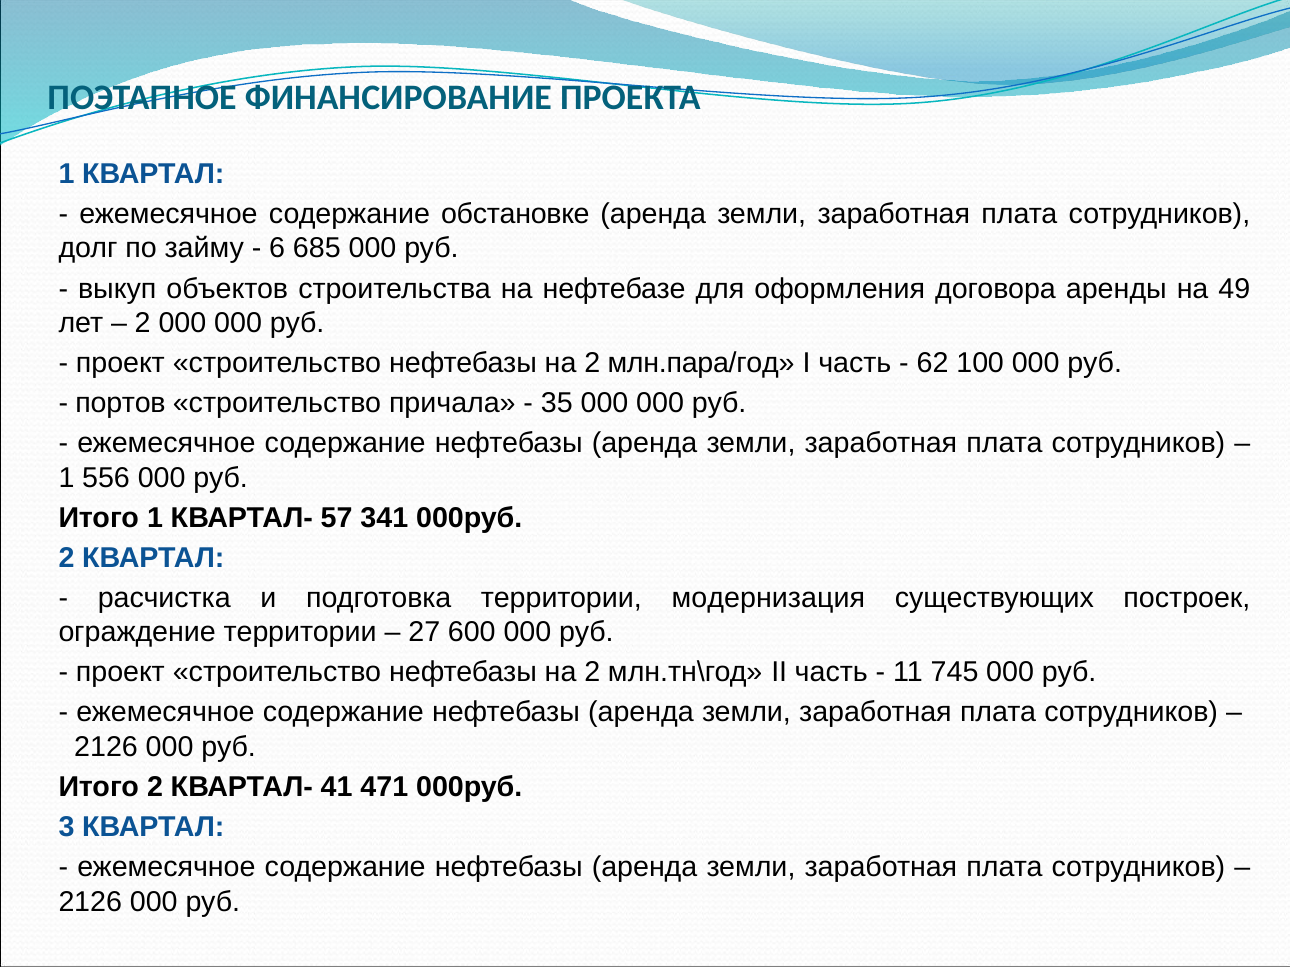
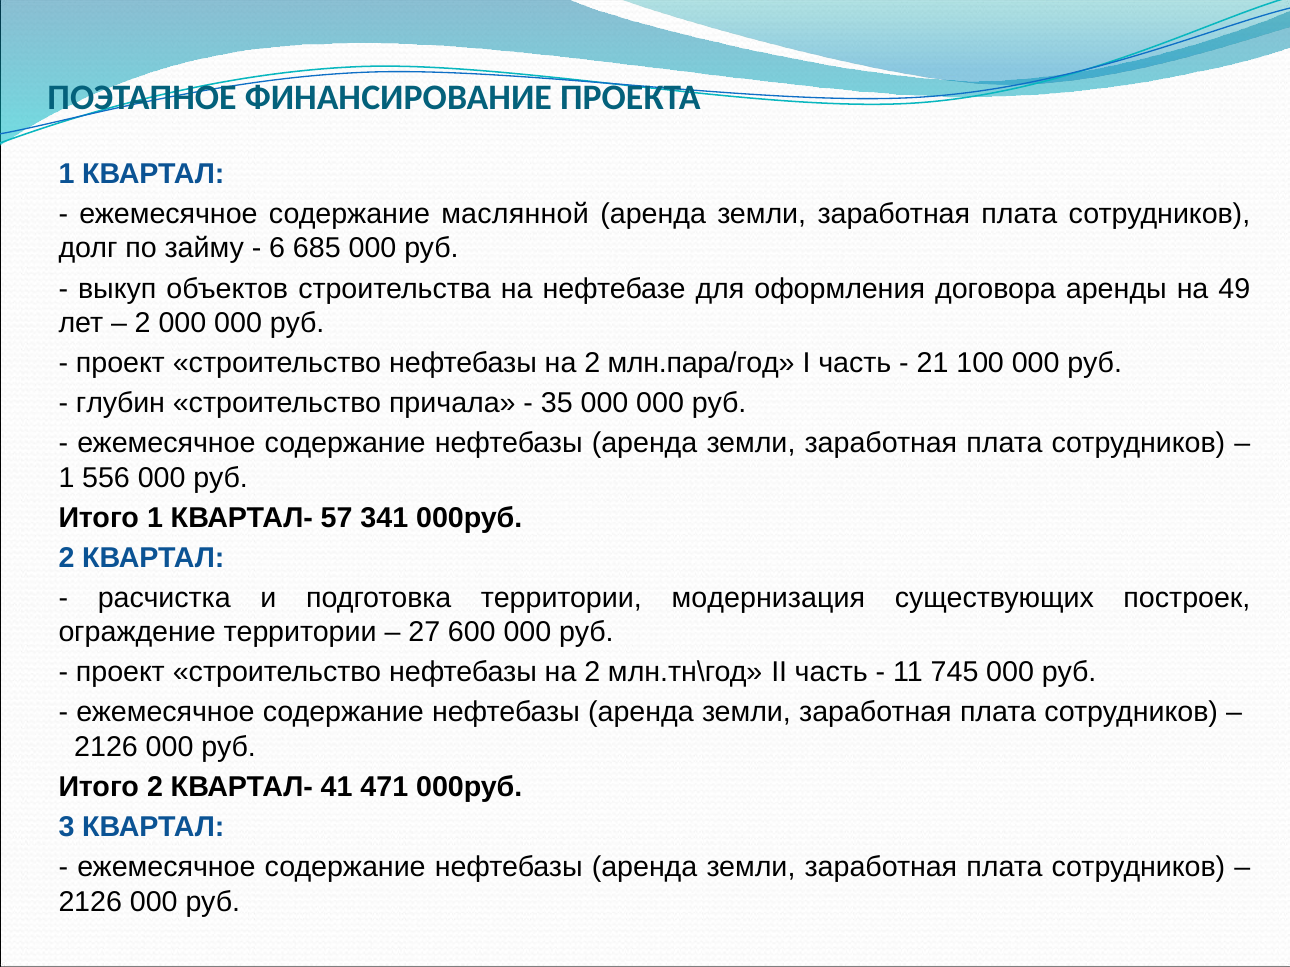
обстановке: обстановке -> маслянной (515, 214)
62: 62 -> 21 (933, 363)
портов: портов -> глубин (120, 403)
